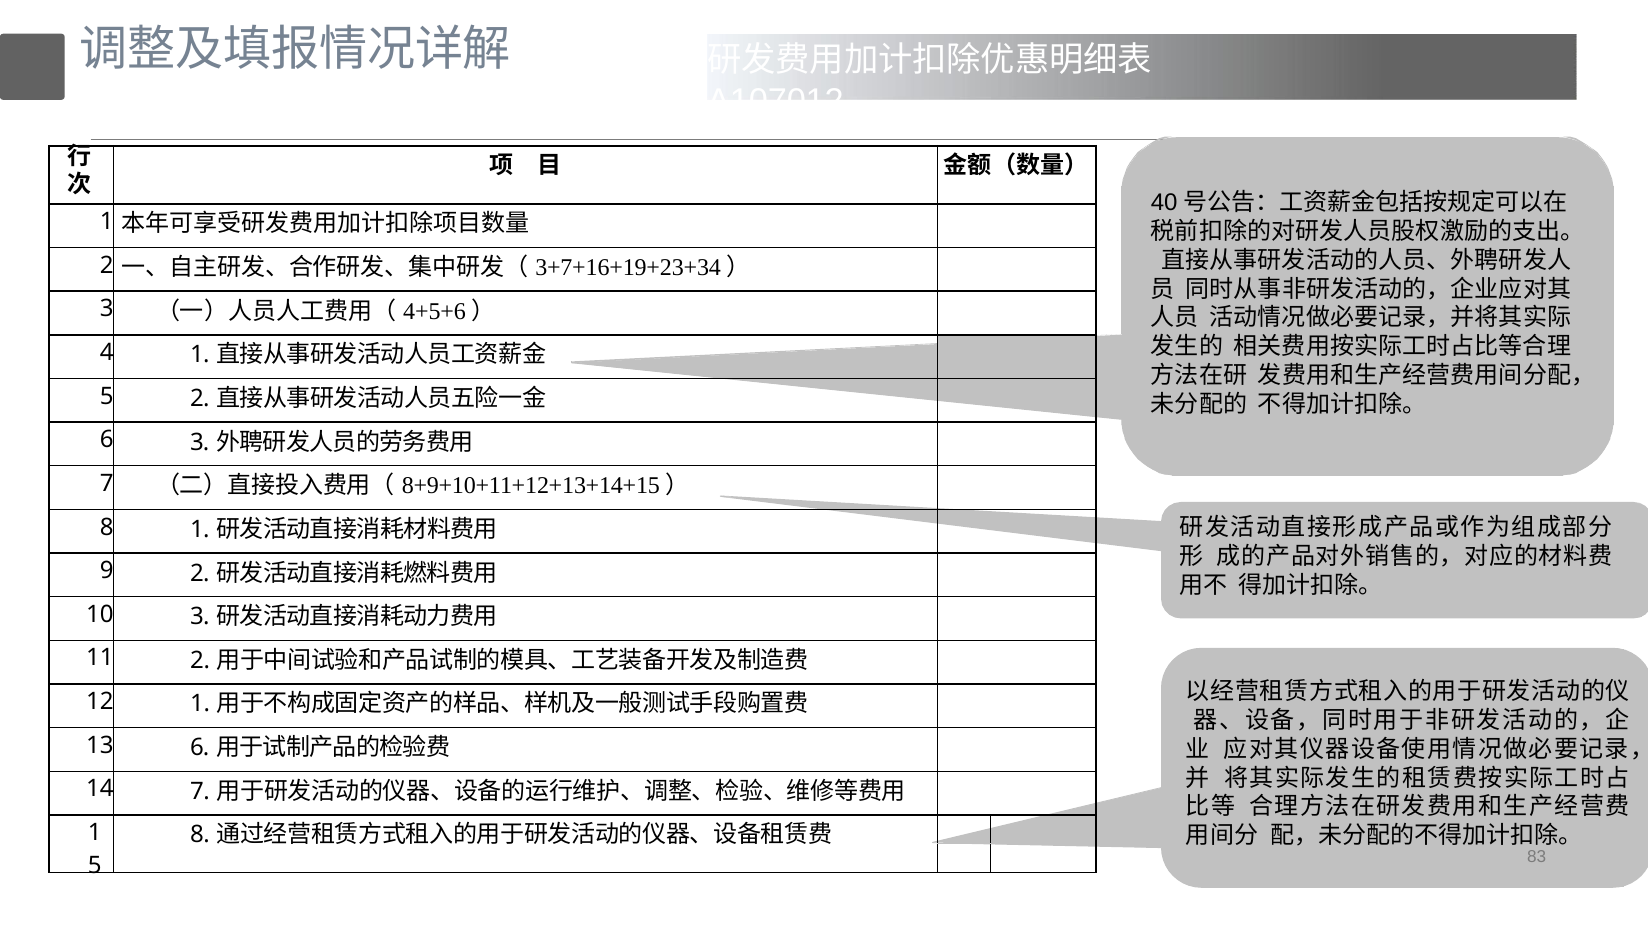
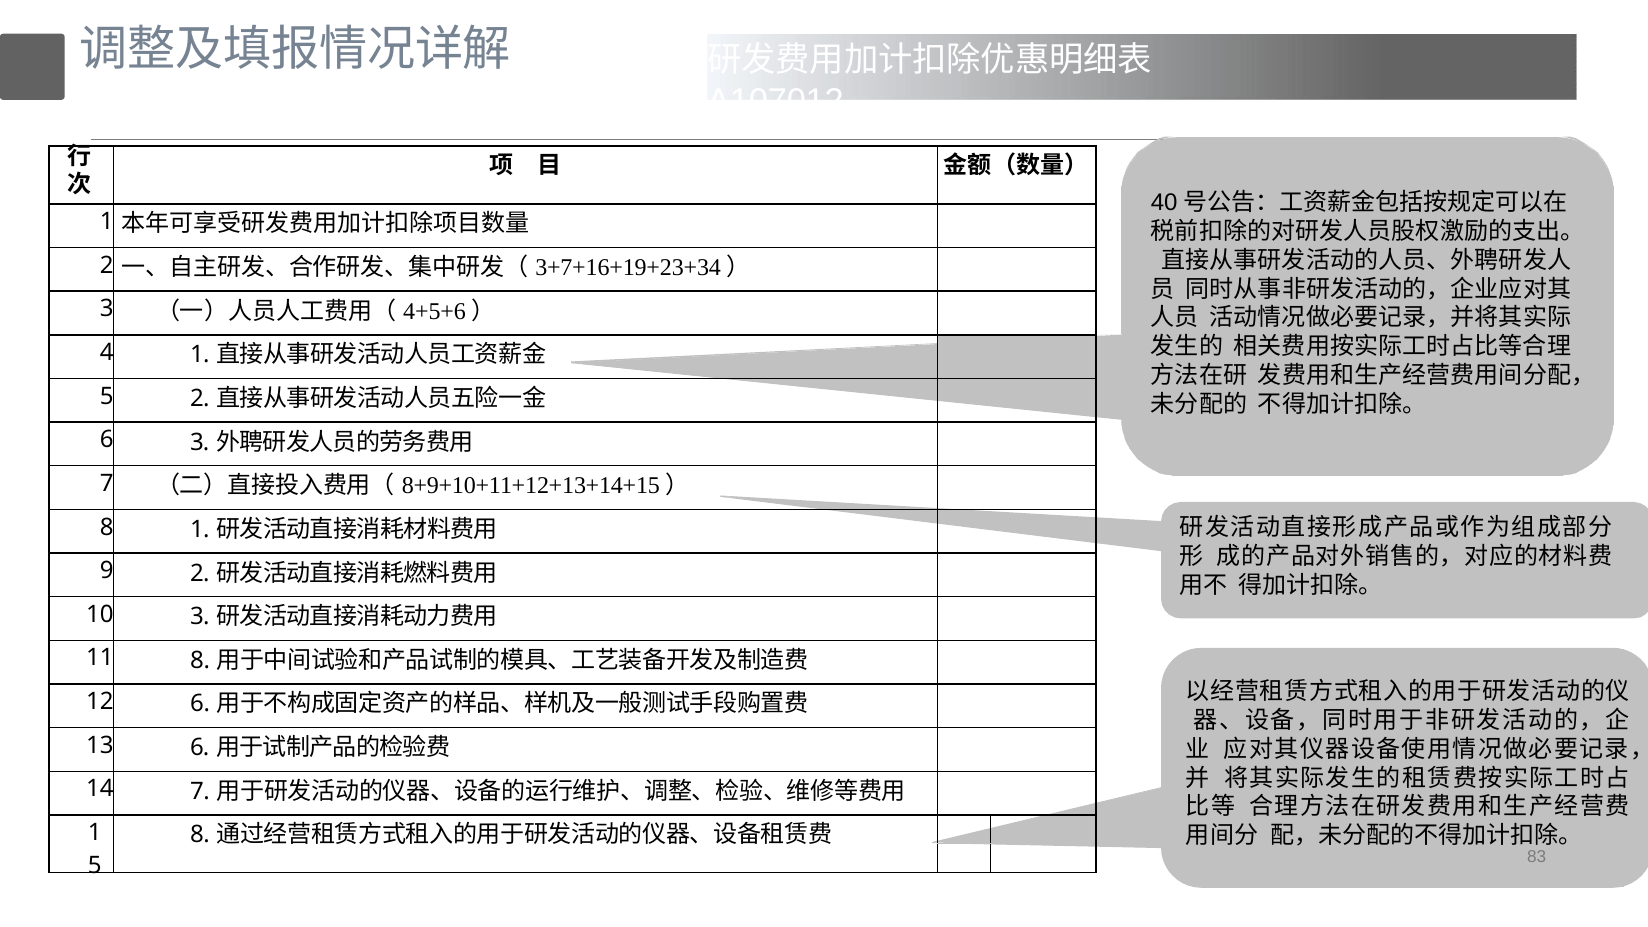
11 2: 2 -> 8 (200, 660)
12 1: 1 -> 6 (200, 704)
